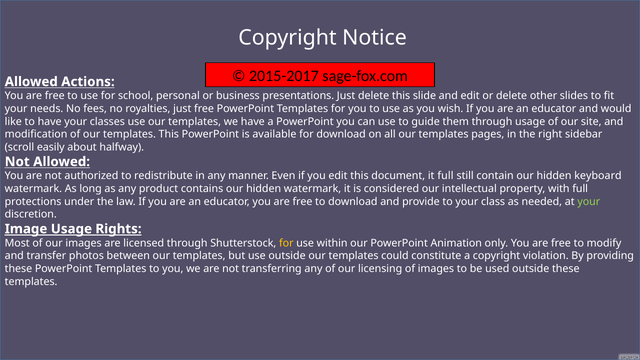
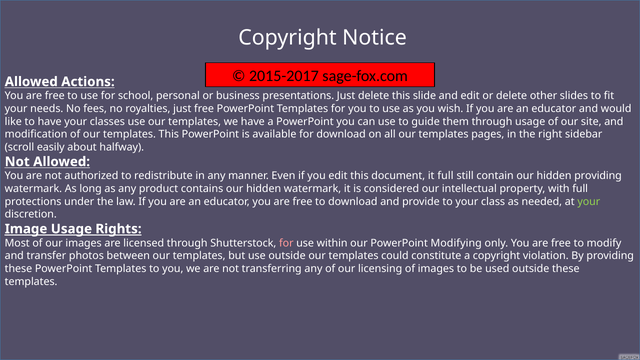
hidden keyboard: keyboard -> providing (598, 176)
for colour: yellow -> pink (286, 243)
Animation: Animation -> Modifying (456, 243)
